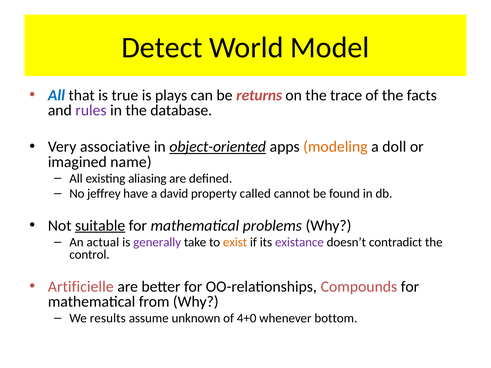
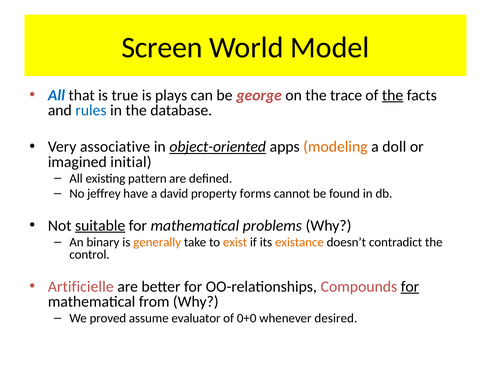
Detect: Detect -> Screen (162, 48)
returns: returns -> george (259, 95)
the underline: none -> present (393, 95)
rules colour: purple -> blue (91, 110)
name: name -> initial (131, 162)
aliasing: aliasing -> pattern (147, 179)
called: called -> forms (255, 194)
actual: actual -> binary (103, 242)
generally colour: purple -> orange (157, 242)
existance colour: purple -> orange (299, 242)
for underline: none -> present (410, 287)
results: results -> proved (108, 318)
unknown: unknown -> evaluator (196, 318)
4+0: 4+0 -> 0+0 (247, 318)
bottom: bottom -> desired (336, 318)
